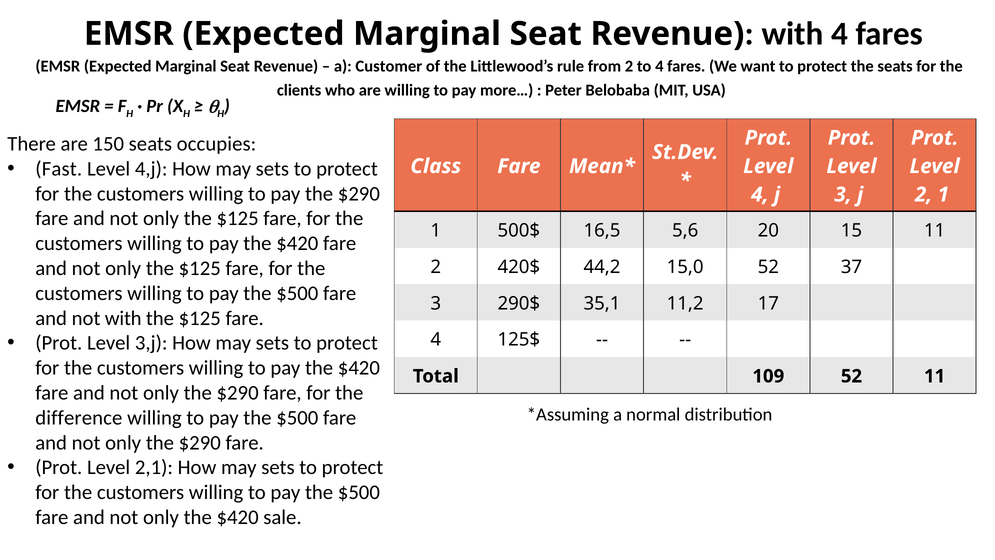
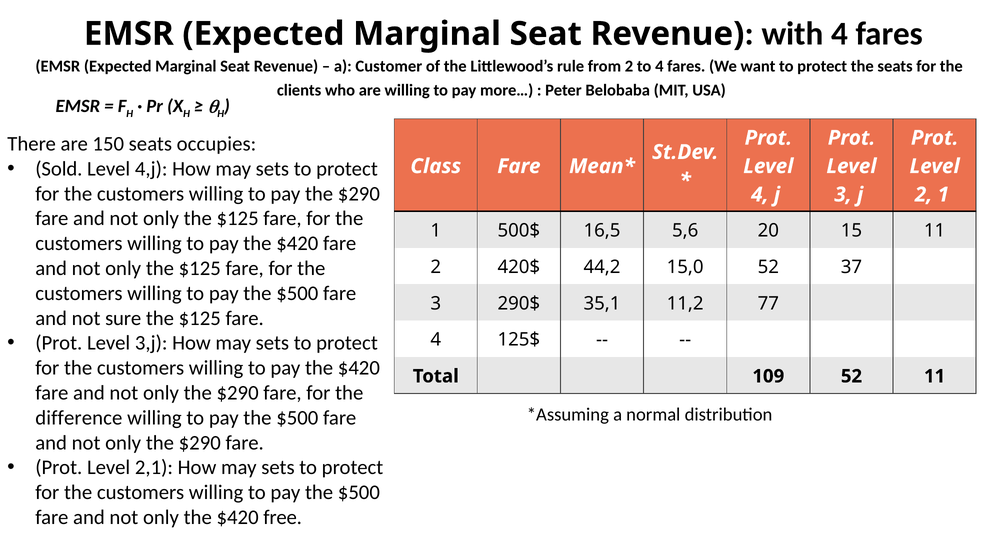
Fast: Fast -> Sold (59, 169)
17: 17 -> 77 (768, 303)
not with: with -> sure (123, 318)
sale: sale -> free (283, 517)
